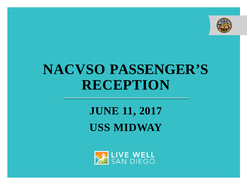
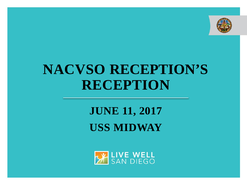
PASSENGER’S: PASSENGER’S -> RECEPTION’S (159, 70)
